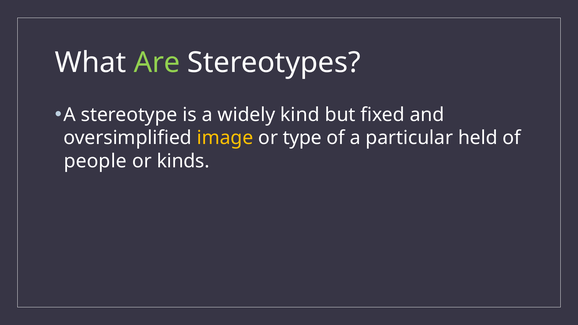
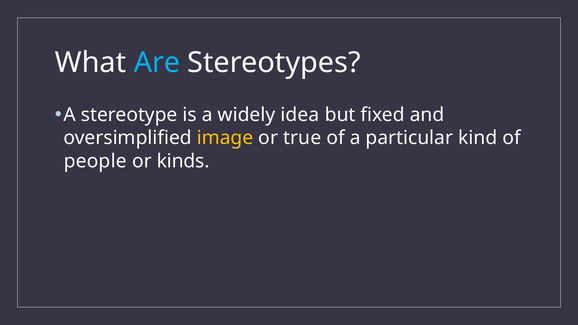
Are colour: light green -> light blue (157, 63)
kind: kind -> idea (300, 115)
type: type -> true (302, 138)
held: held -> kind (478, 138)
